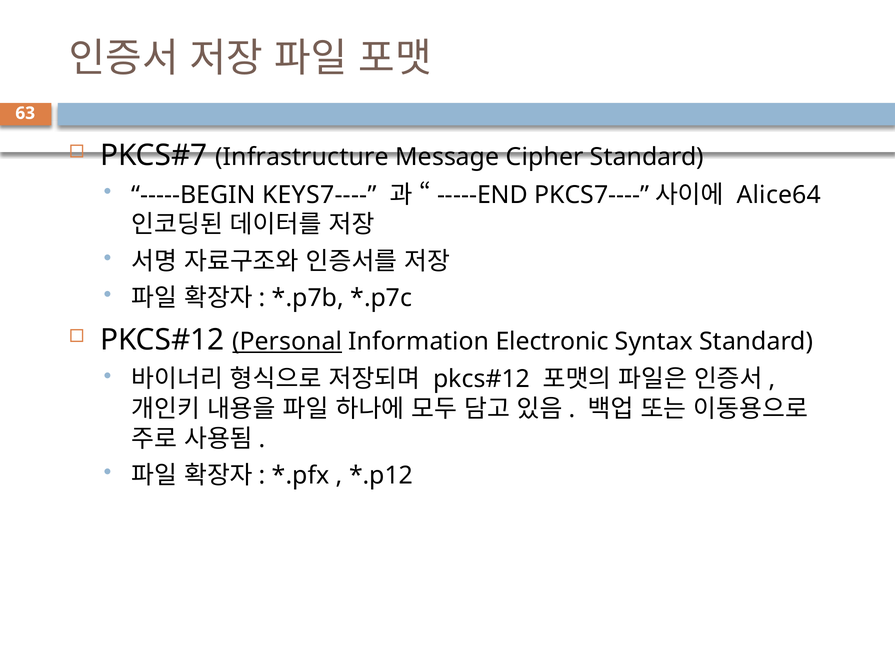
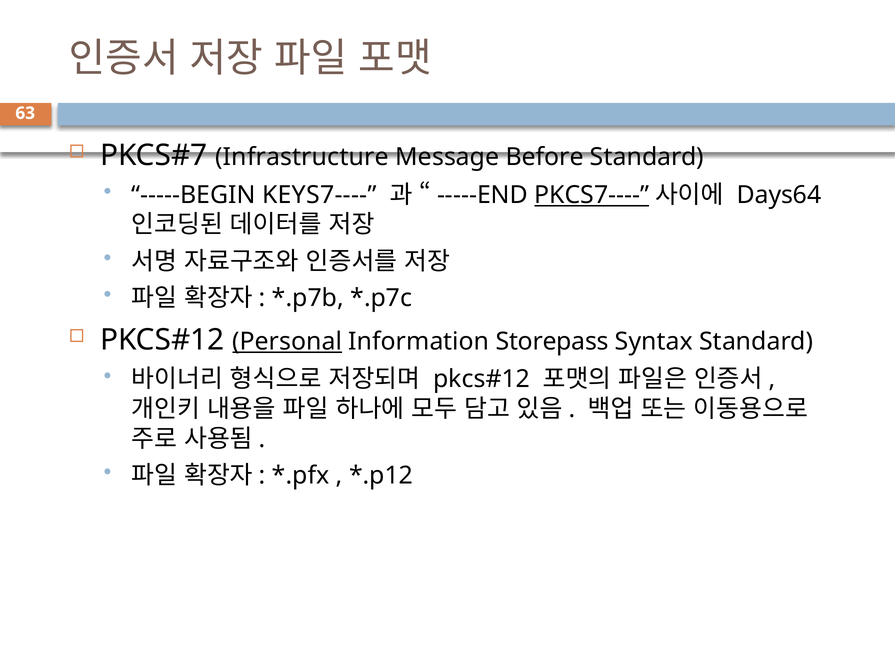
Cipher: Cipher -> Before (545, 157)
PKCS7---- underline: none -> present (592, 195)
Alice64: Alice64 -> Days64 (779, 195)
Electronic: Electronic -> Storepass (552, 342)
